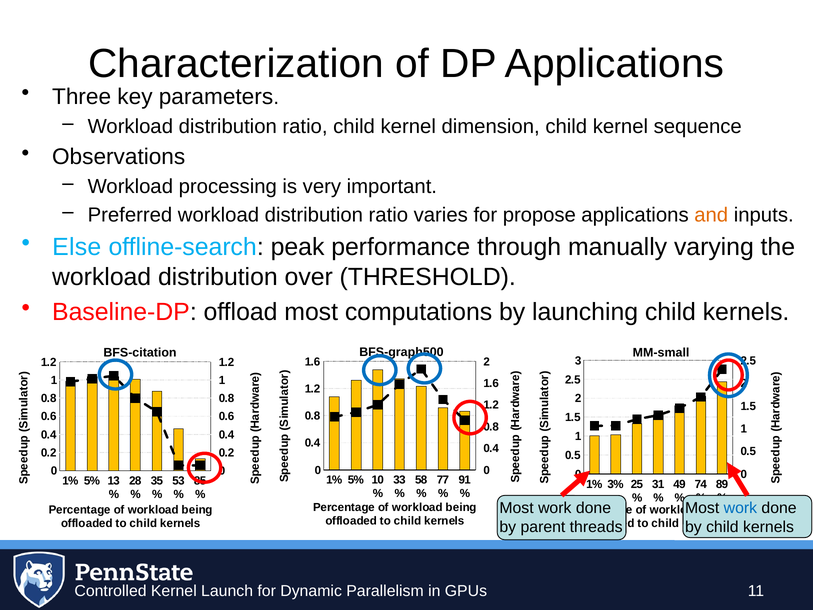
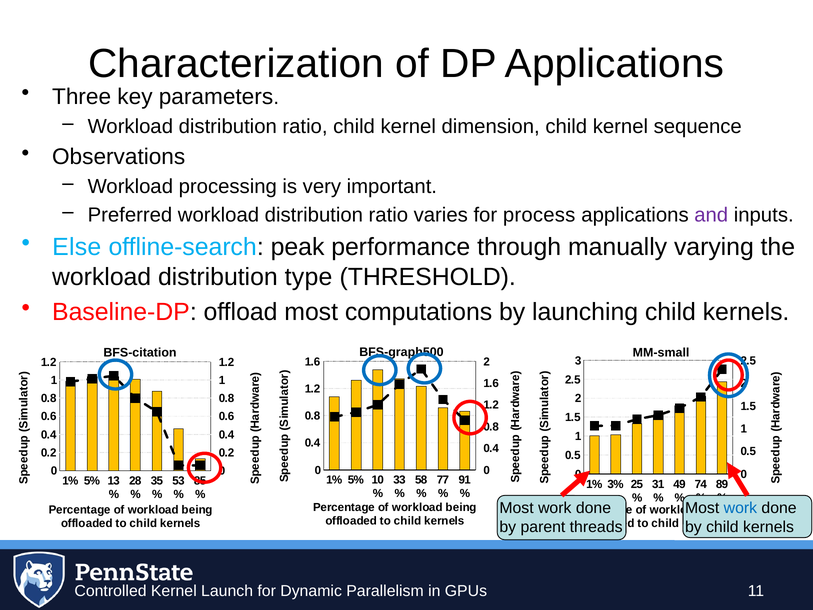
propose: propose -> process (539, 215)
and colour: orange -> purple (711, 215)
over: over -> type (309, 277)
